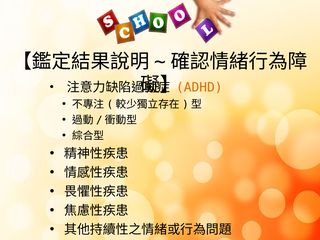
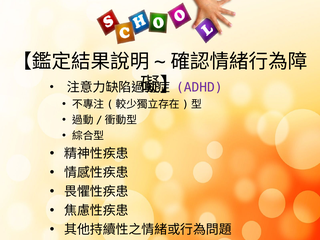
ADHD colour: orange -> purple (199, 87)
